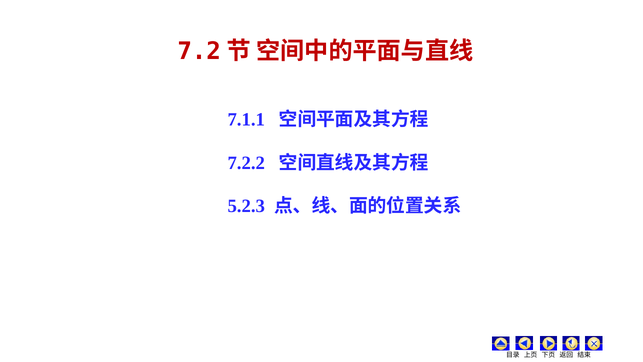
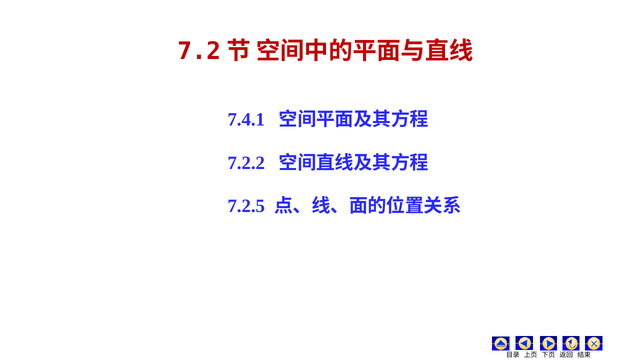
7.1.1: 7.1.1 -> 7.4.1 (246, 120)
5.2.3: 5.2.3 -> 7.2.5 (246, 206)
